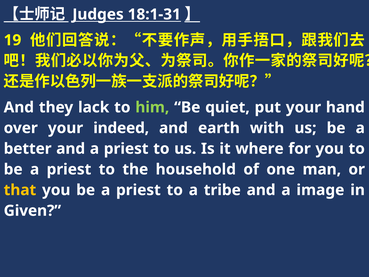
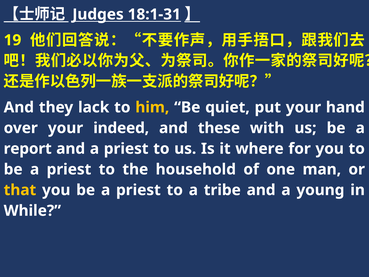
him colour: light green -> yellow (152, 107)
earth: earth -> these (219, 128)
better: better -> report (28, 149)
image: image -> young (320, 190)
Given: Given -> While (32, 211)
